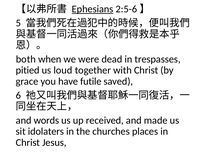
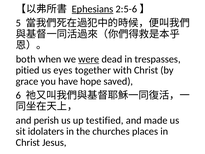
were underline: none -> present (89, 59)
loud: loud -> eyes (63, 70)
futile: futile -> hope (91, 81)
words: words -> perish (46, 120)
received: received -> testified (105, 120)
